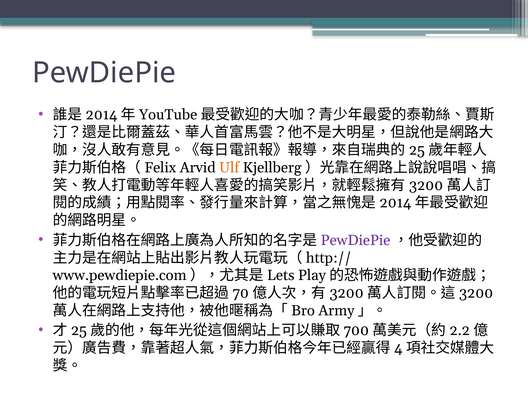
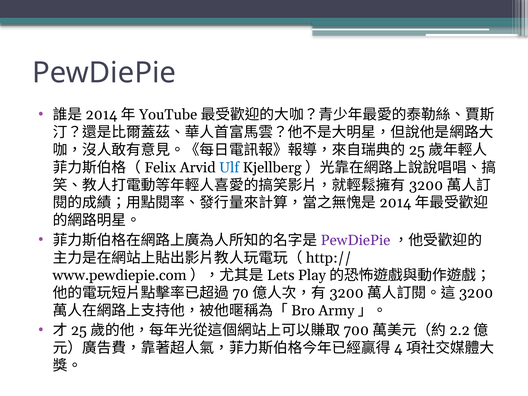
Ulf colour: orange -> blue (229, 168)
